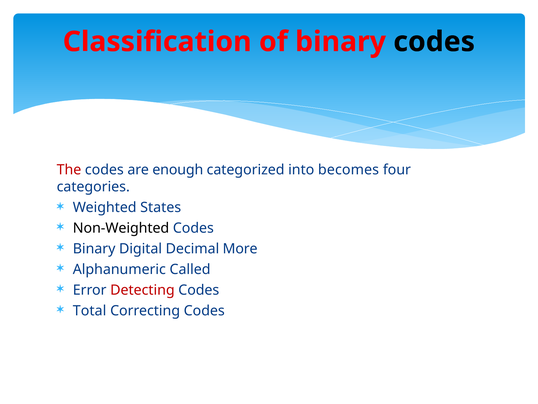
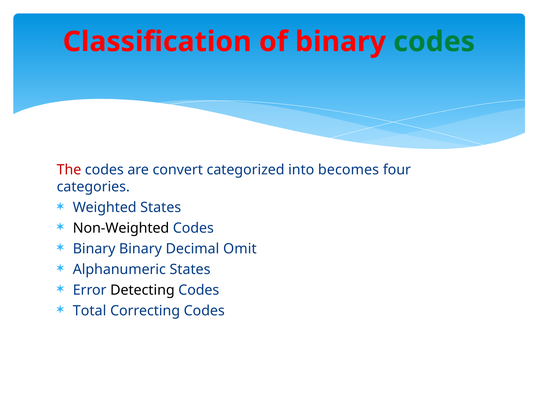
codes colour: black -> green (434, 42)
enough: enough -> convert (178, 170)
Binary Digital: Digital -> Binary (140, 248)
More: More -> Omit (240, 248)
Alphanumeric Called: Called -> States (190, 269)
Detecting colour: red -> black (142, 290)
